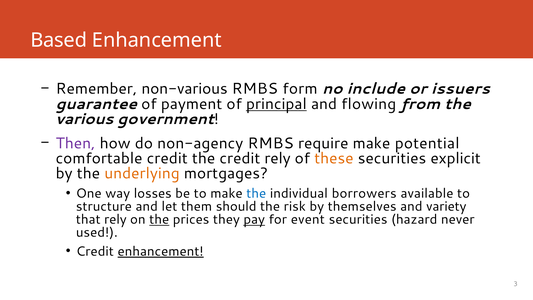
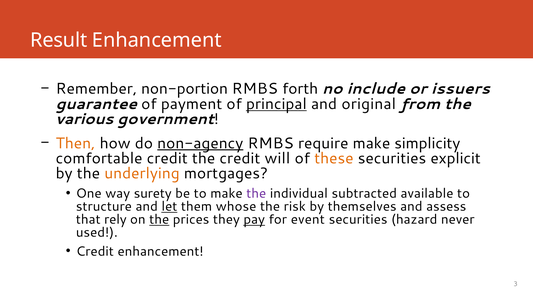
Based: Based -> Result (59, 40)
non-various: non-various -> non-portion (185, 89)
form: form -> forth (300, 89)
flowing: flowing -> original (369, 104)
Then colour: purple -> orange (76, 143)
non-agency underline: none -> present (200, 143)
potential: potential -> simplicity (427, 143)
credit rely: rely -> will (277, 158)
losses: losses -> surety (153, 193)
the colour: blue -> purple (256, 193)
borrowers: borrowers -> subtracted (364, 193)
let underline: none -> present (169, 206)
should: should -> whose (236, 206)
variety: variety -> assess (446, 206)
enhancement underline: present -> none (161, 251)
